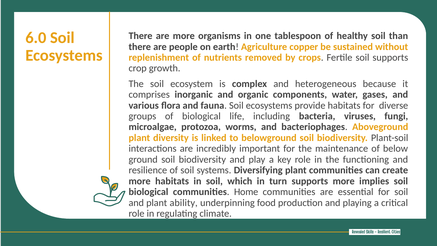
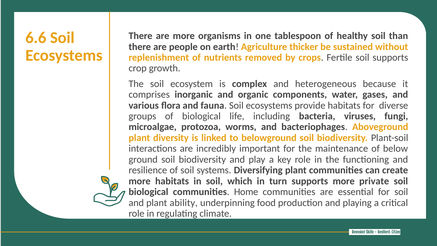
6.0: 6.0 -> 6.6 (36, 38)
copper: copper -> thicker (304, 47)
implies: implies -> private (374, 181)
